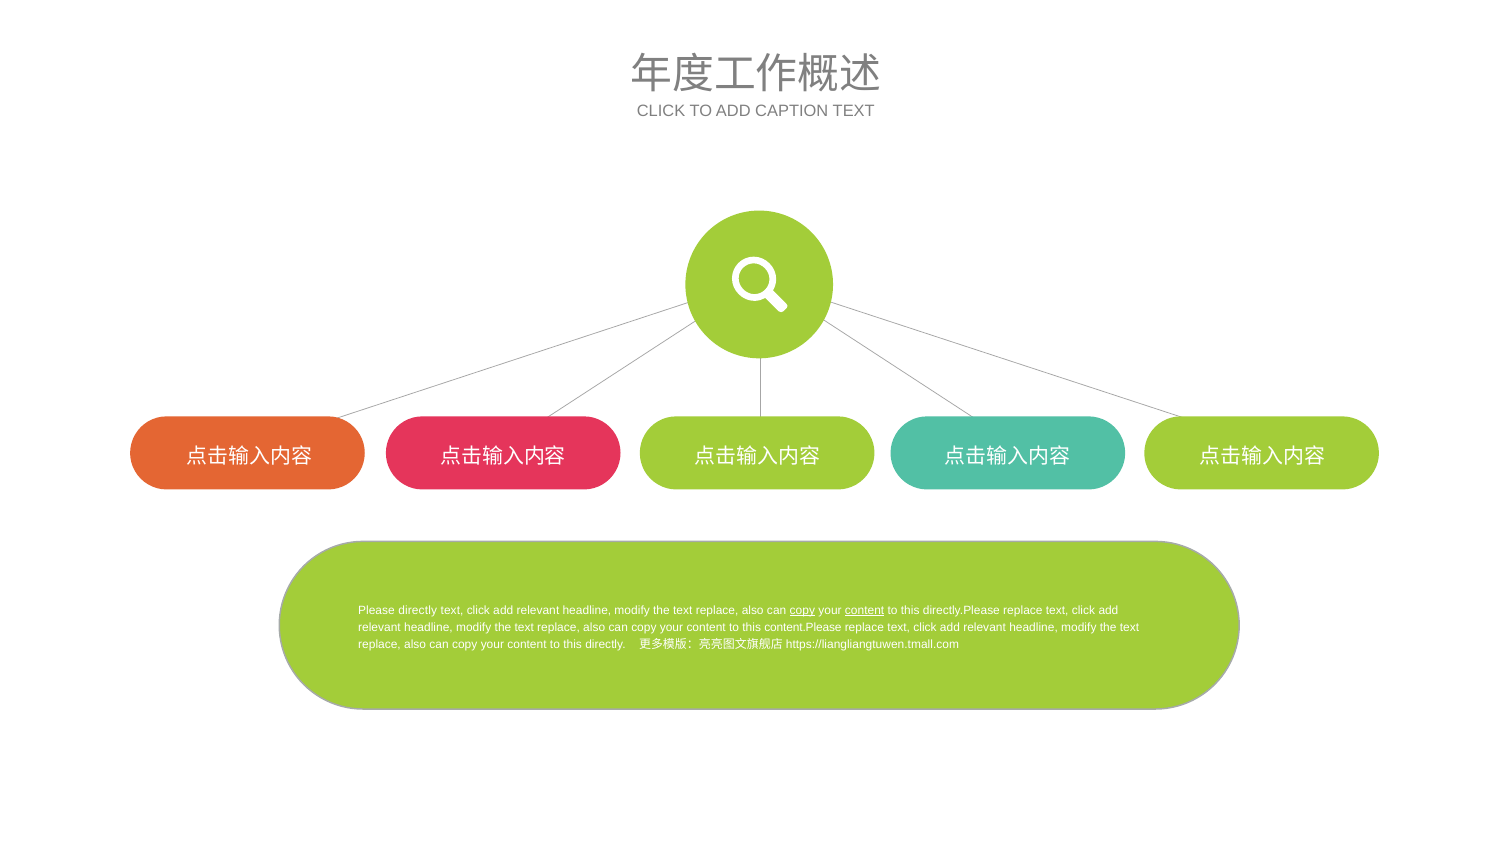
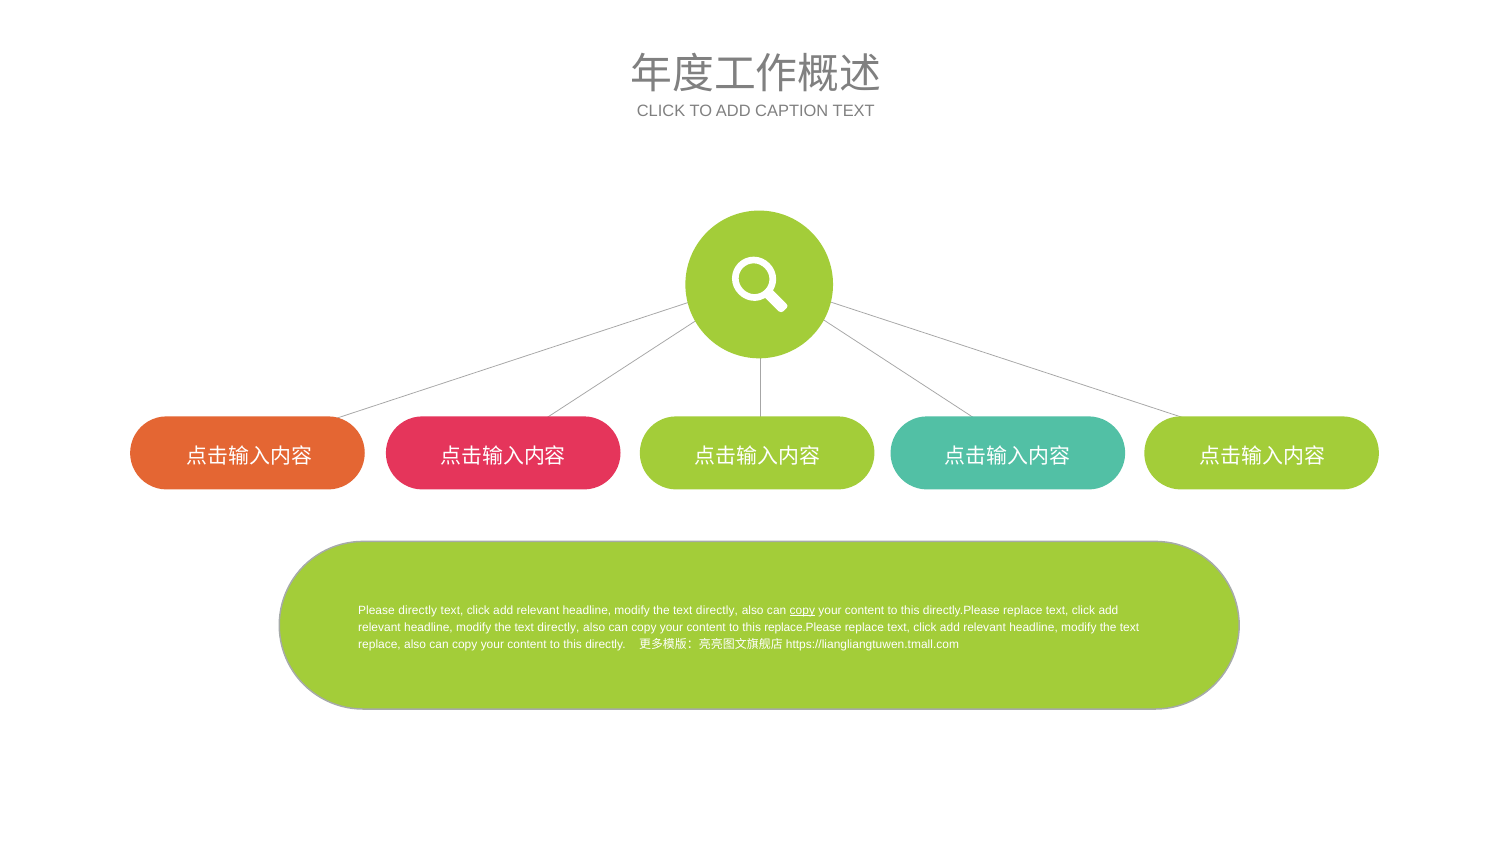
replace: replace -> directly (717, 610)
content underline: present -> none (865, 610)
replace: replace -> directly (559, 627)
content.Please: content.Please -> replace.Please (803, 627)
